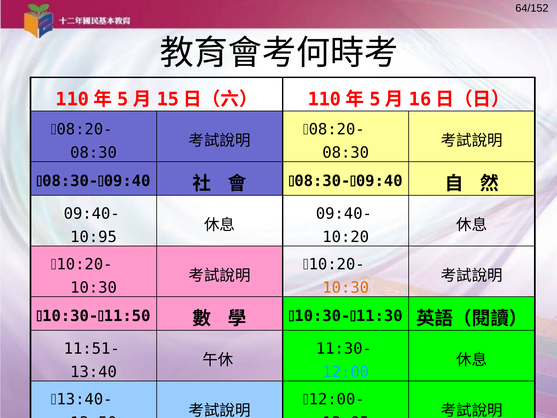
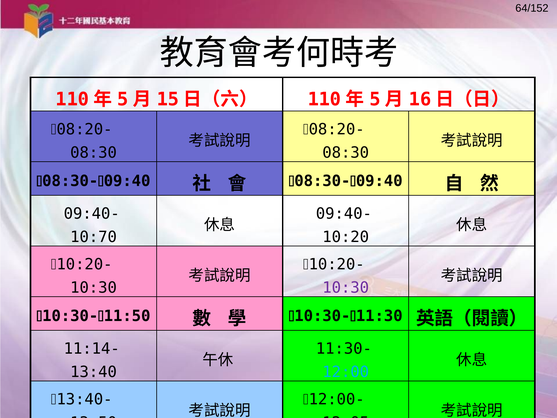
10:95: 10:95 -> 10:70 (94, 237)
10:30 colour: orange -> purple (346, 288)
11:51-: 11:51- -> 11:14- (92, 349)
